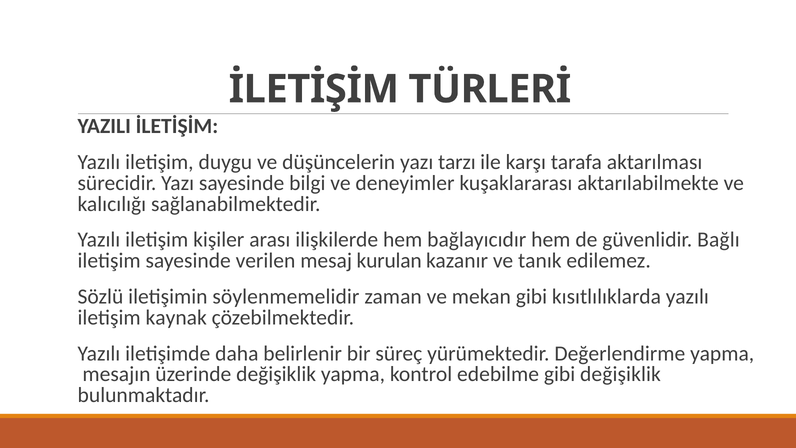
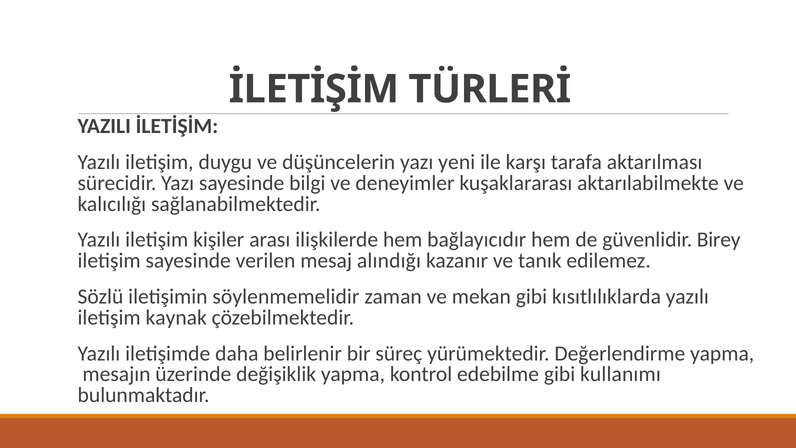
tarzı: tarzı -> yeni (457, 162)
Bağlı: Bağlı -> Birey (719, 240)
kurulan: kurulan -> alındığı (389, 261)
gibi değişiklik: değişiklik -> kullanımı (620, 374)
